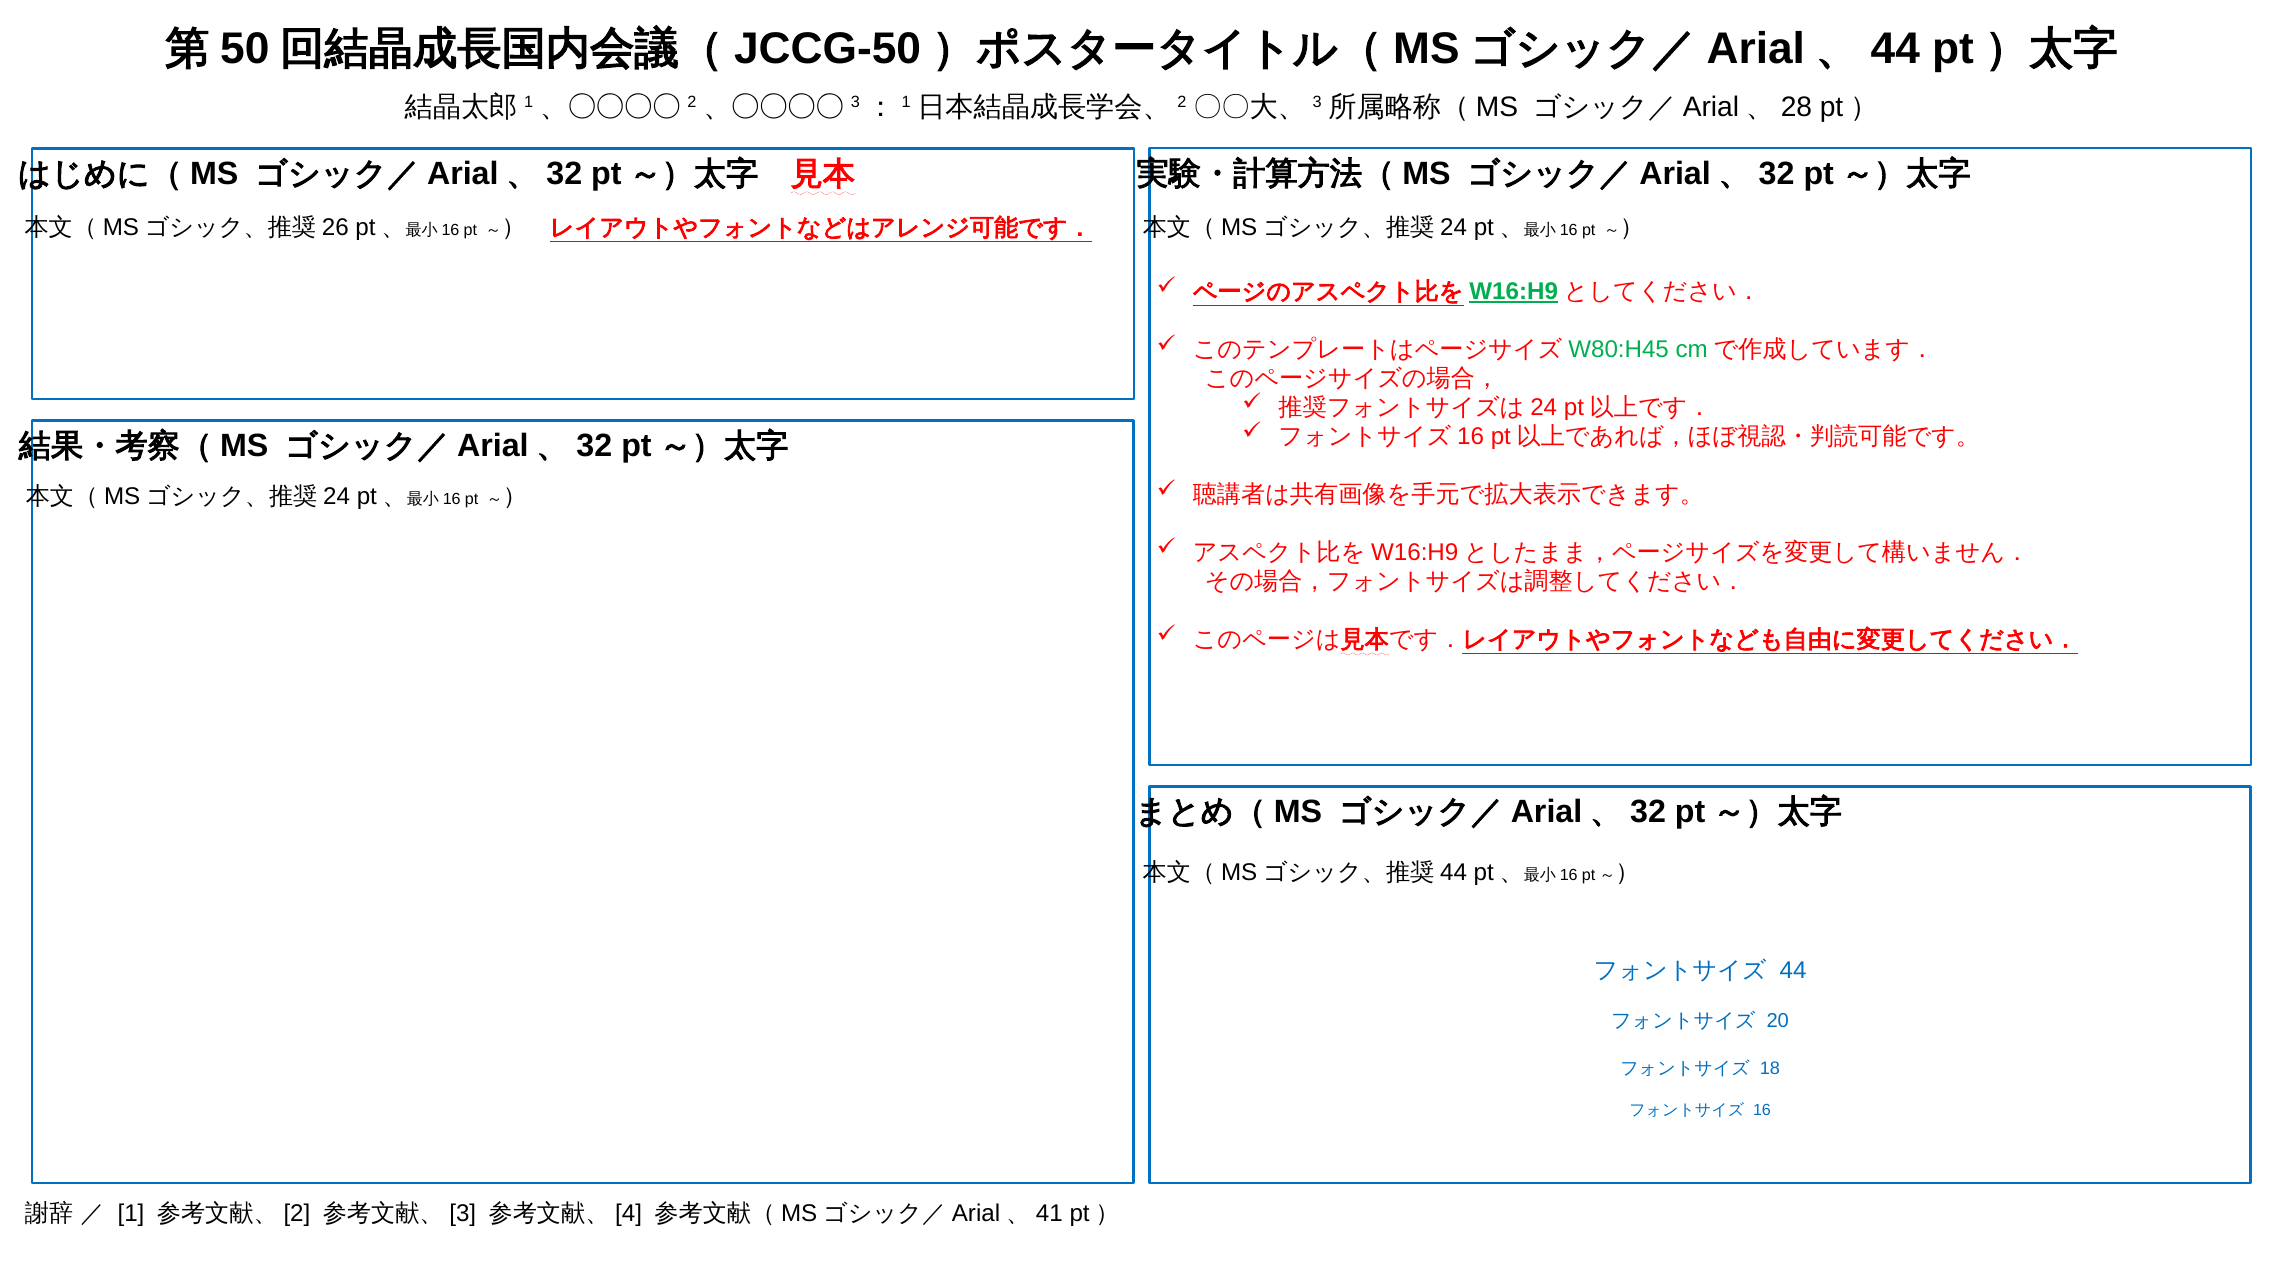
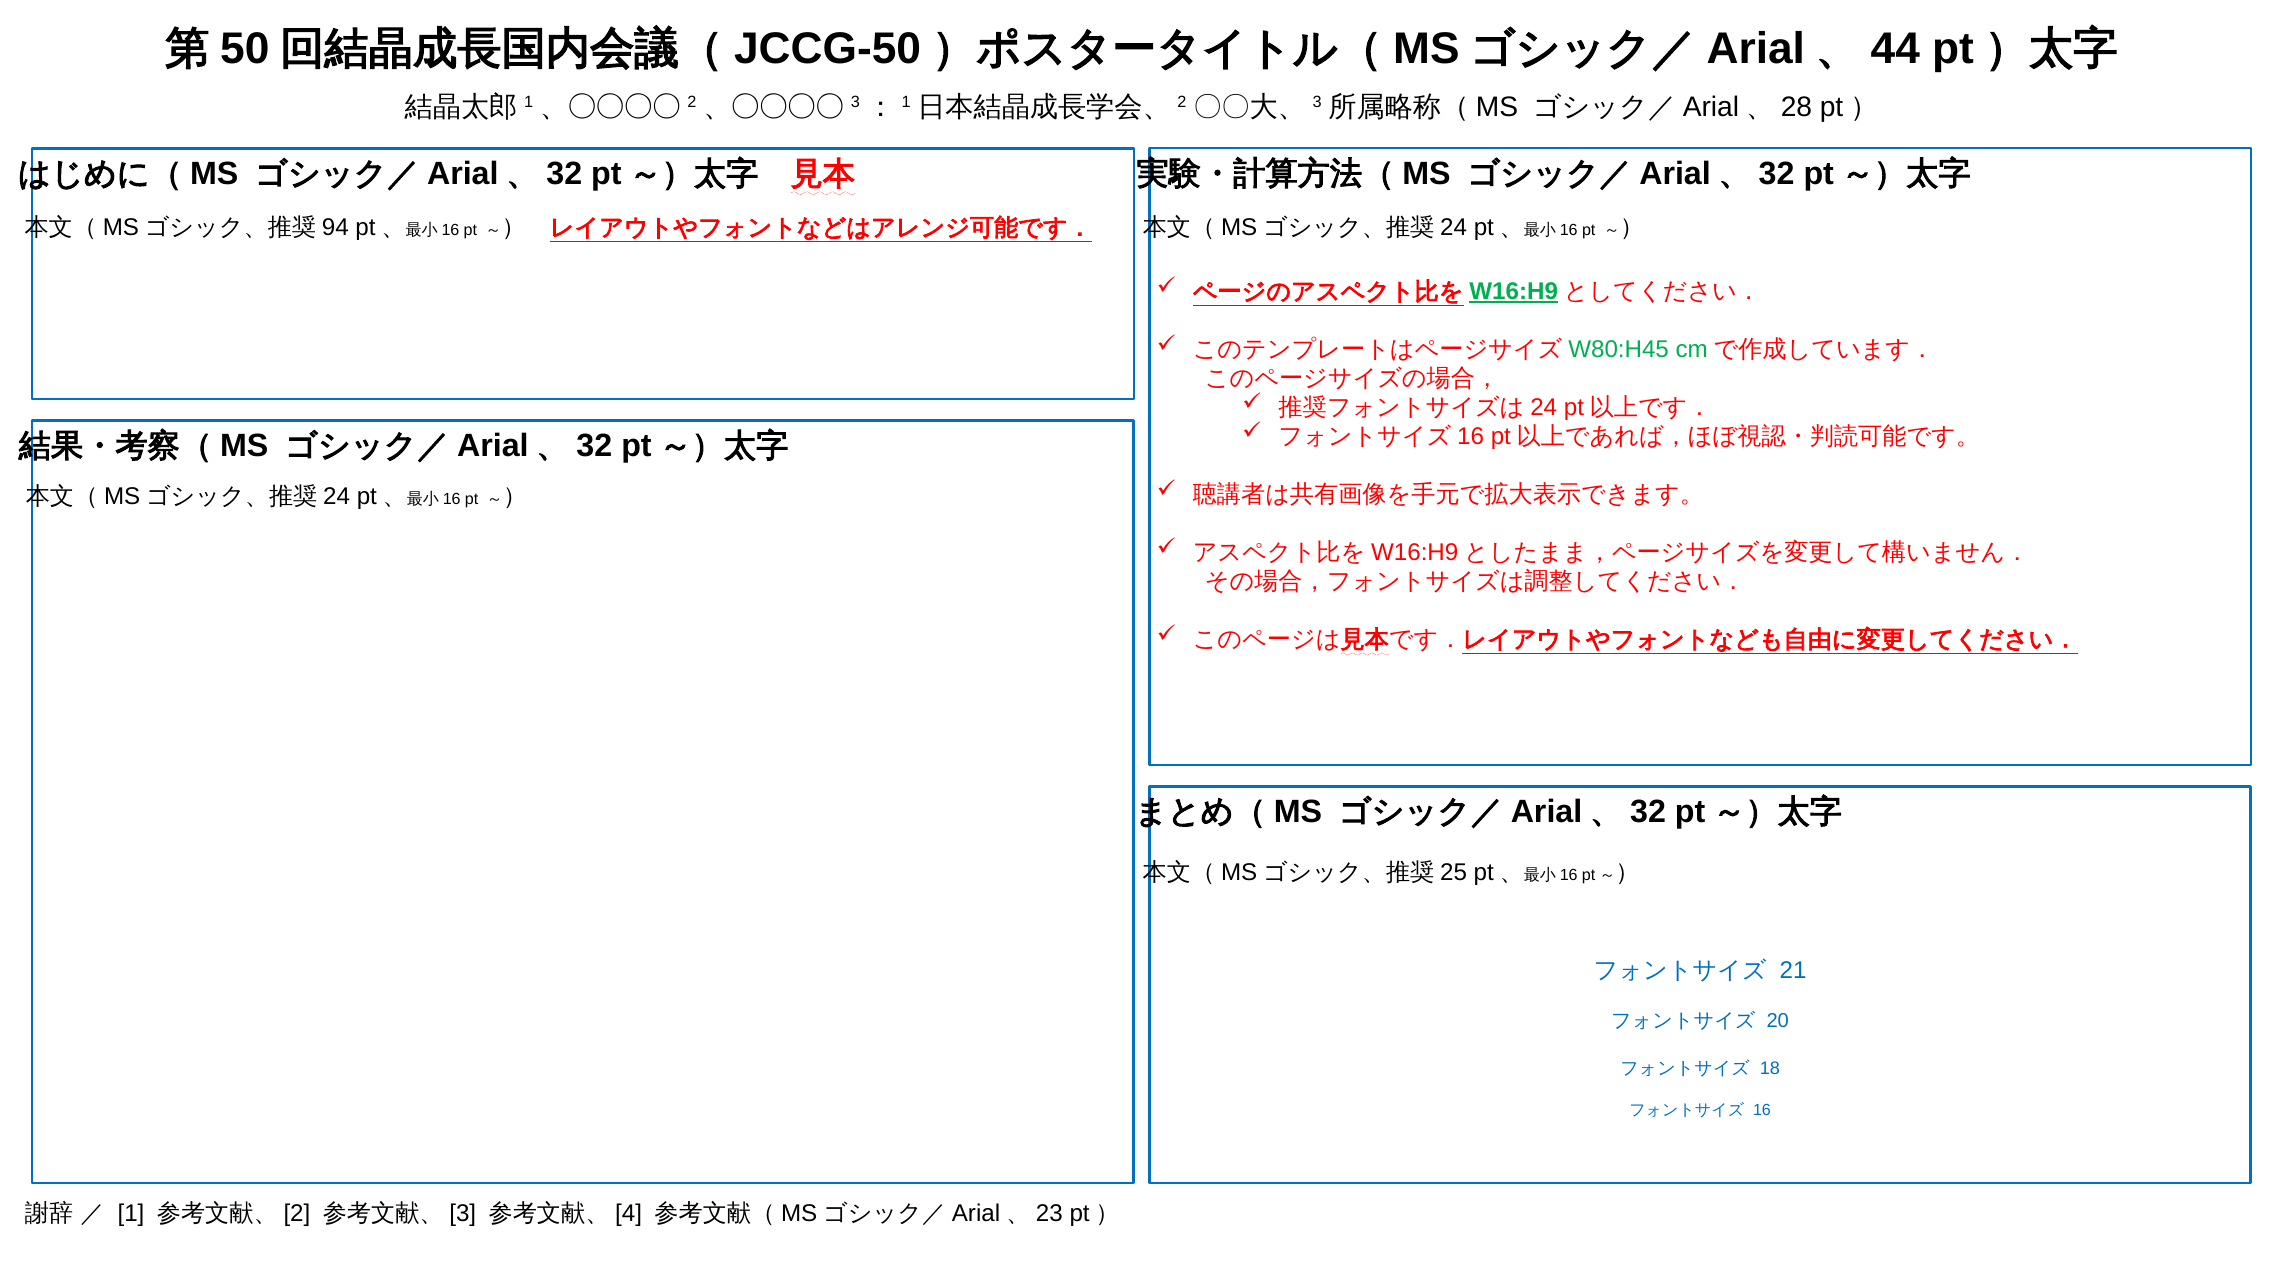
26: 26 -> 94 (335, 228)
44: 44 -> 25 (1454, 873)
44: 44 -> 21 (1793, 971)
41: 41 -> 23 (1049, 1214)
